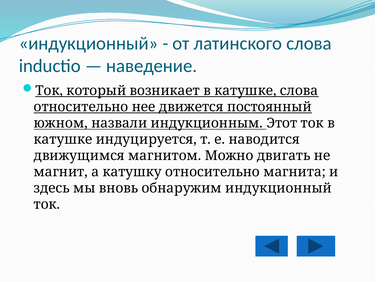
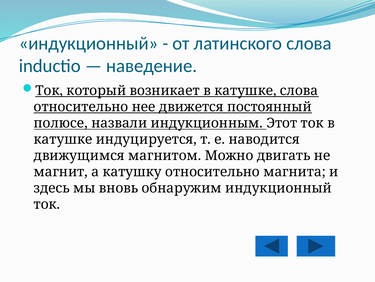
южном: южном -> полюсе (61, 123)
